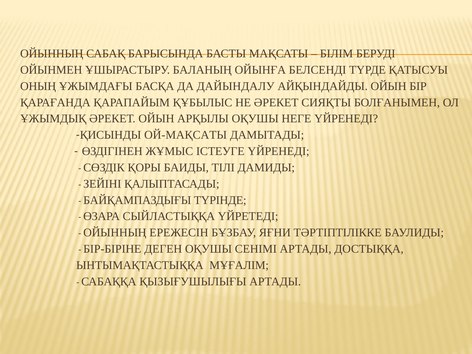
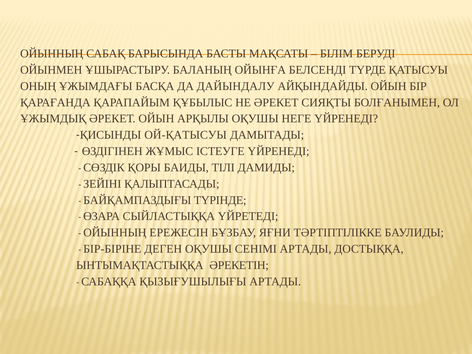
ОЙ-МАҚСАТЫ: ОЙ-МАҚСАТЫ -> ОЙ-ҚАТЫСУЫ (186, 135)
МҰҒАЛІМ: МҰҒАЛІМ -> ӘРЕКЕТІН (239, 265)
